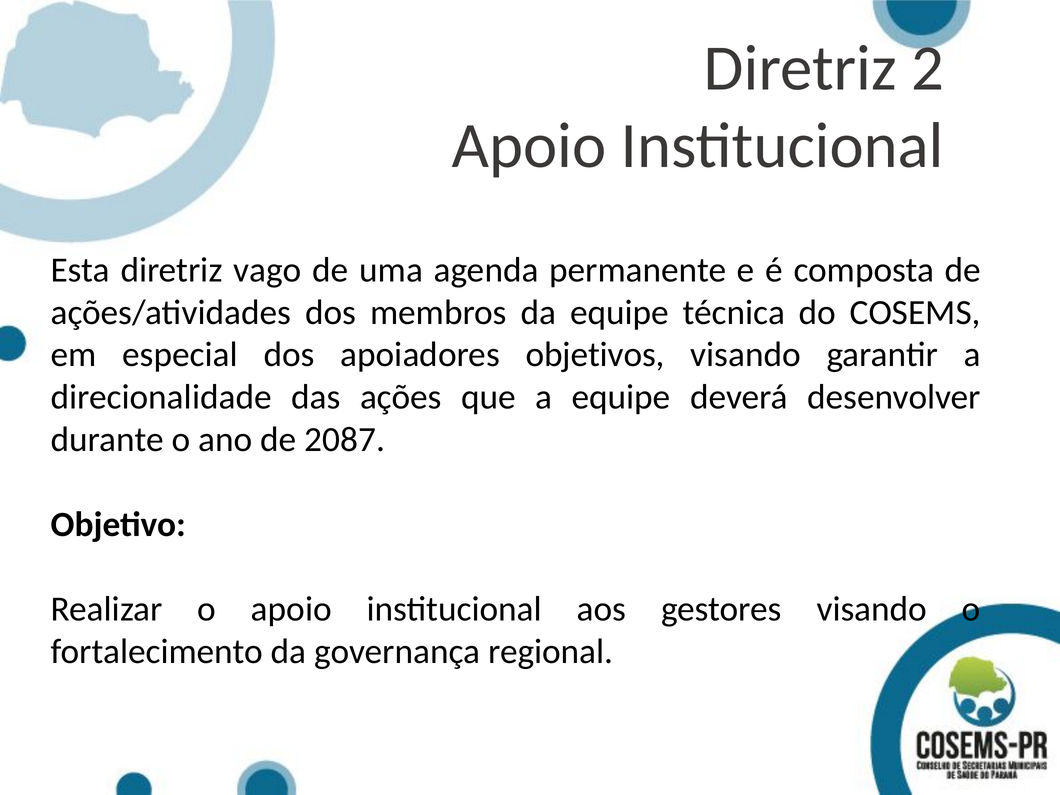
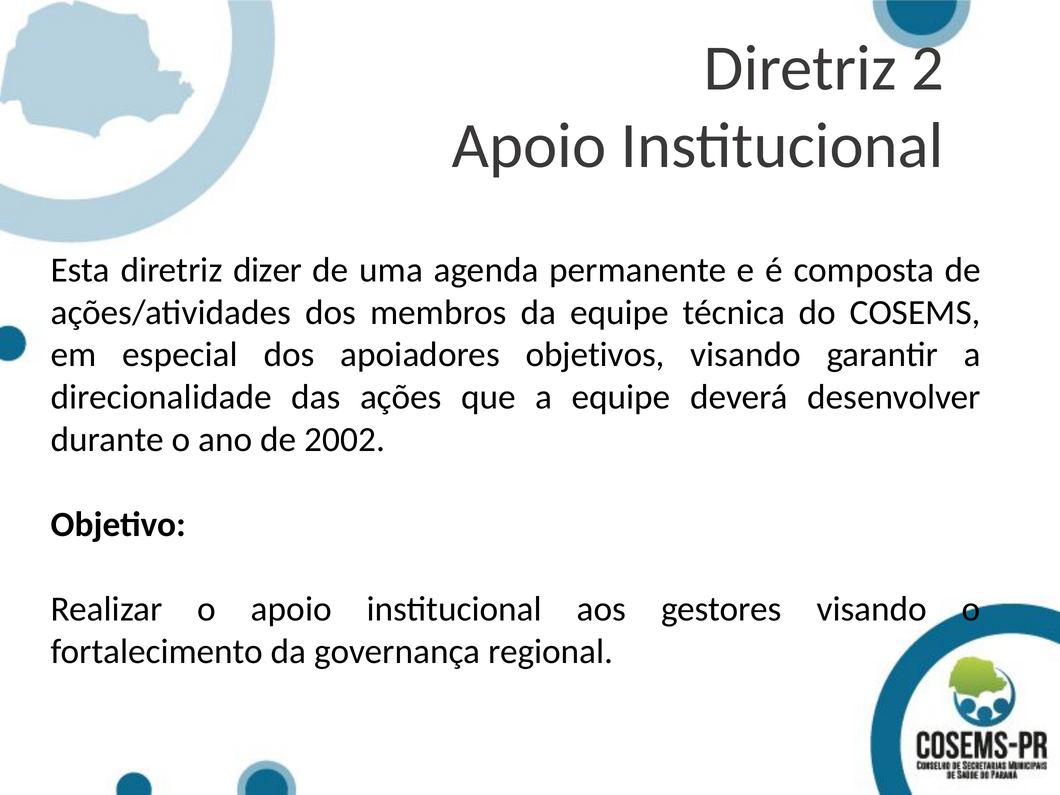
vago: vago -> dizer (268, 270)
2087: 2087 -> 2002 (345, 440)
